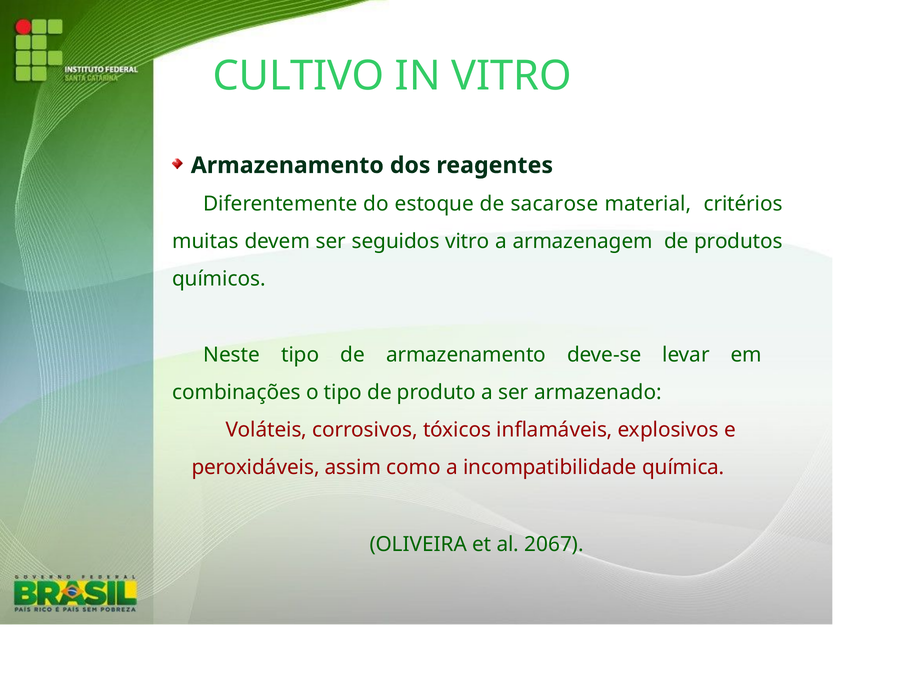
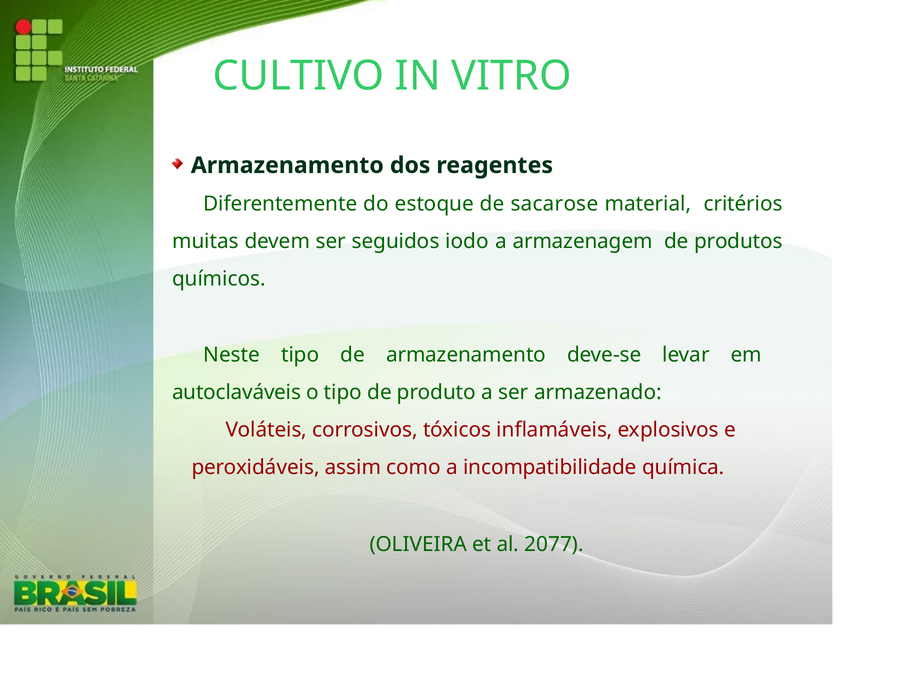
seguidos vitro: vitro -> iodo (467, 241)
combinações: combinações -> autoclaváveis (237, 392)
2067: 2067 -> 2077 (554, 544)
